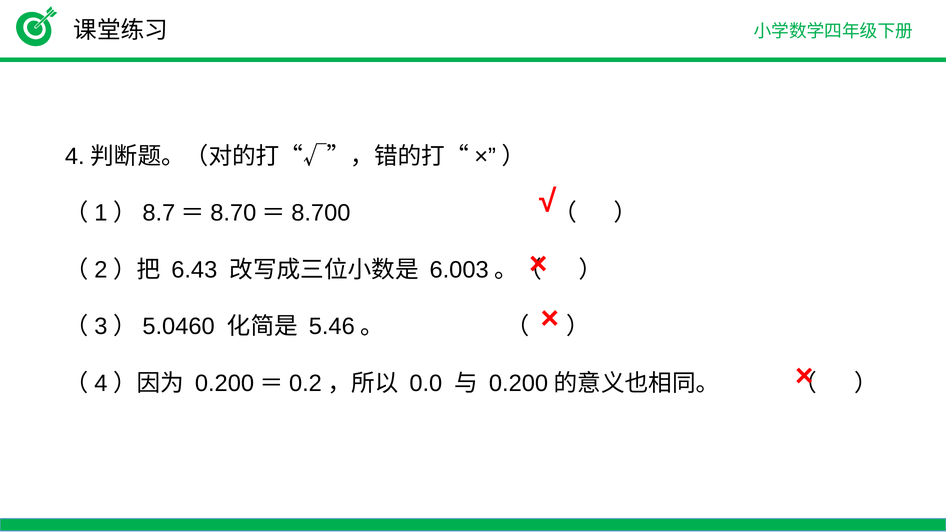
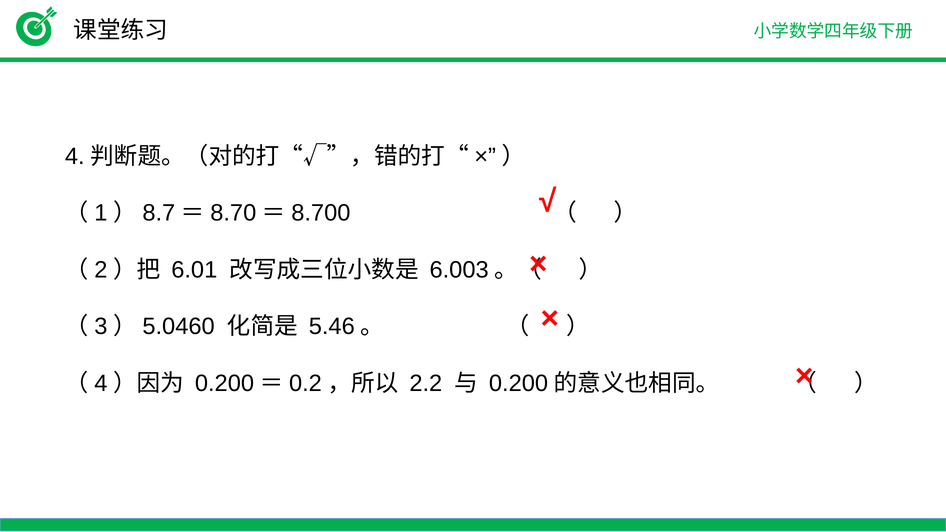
6.43: 6.43 -> 6.01 (194, 270)
0.0: 0.0 -> 2.2 (426, 383)
